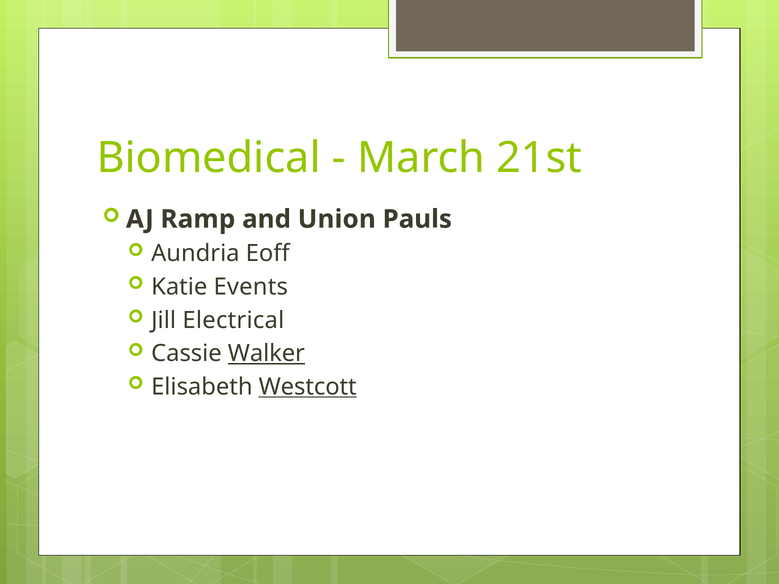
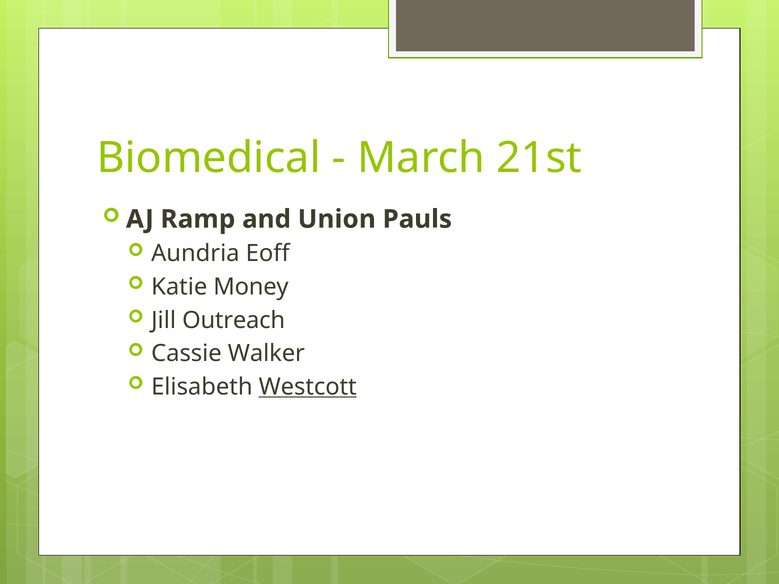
Events: Events -> Money (251, 287)
Electrical: Electrical -> Outreach (234, 320)
Walker underline: present -> none (266, 354)
